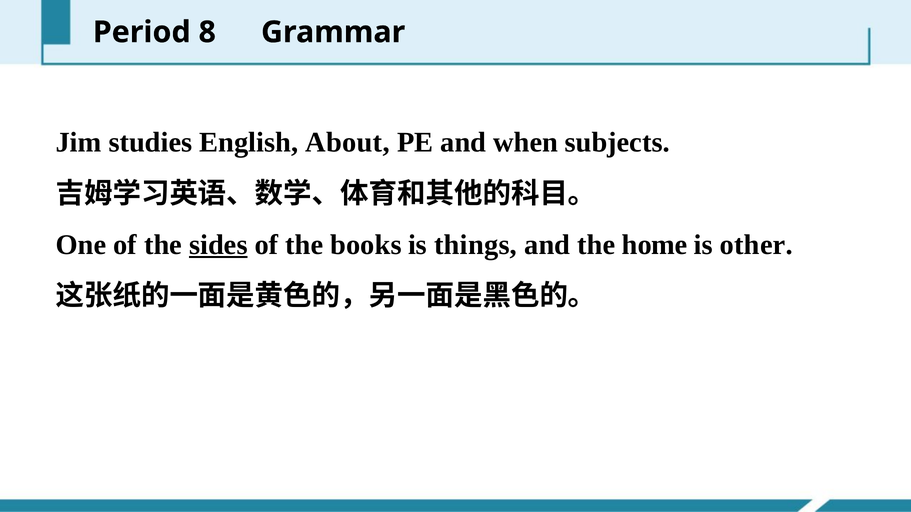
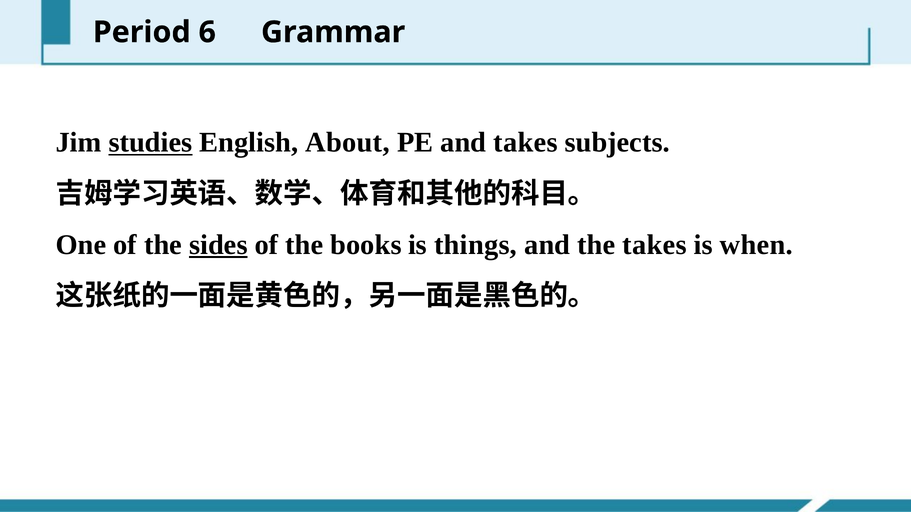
8: 8 -> 6 (207, 32)
studies underline: none -> present (150, 143)
and when: when -> takes (526, 143)
the home: home -> takes (654, 245)
other: other -> when (756, 245)
